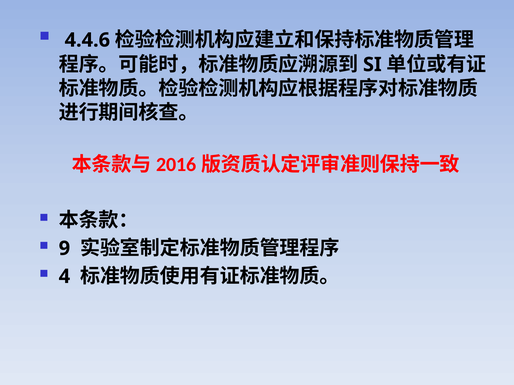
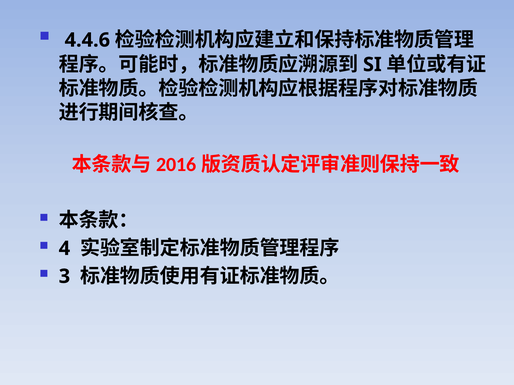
9: 9 -> 4 (64, 249)
4: 4 -> 3 (64, 277)
